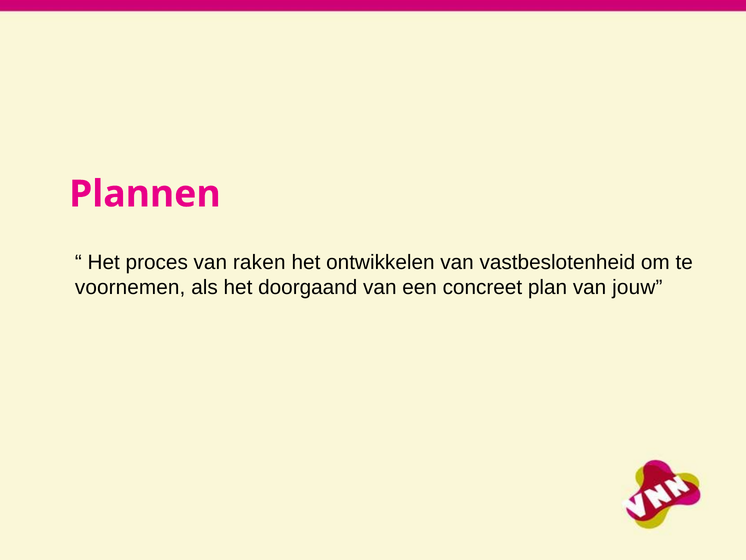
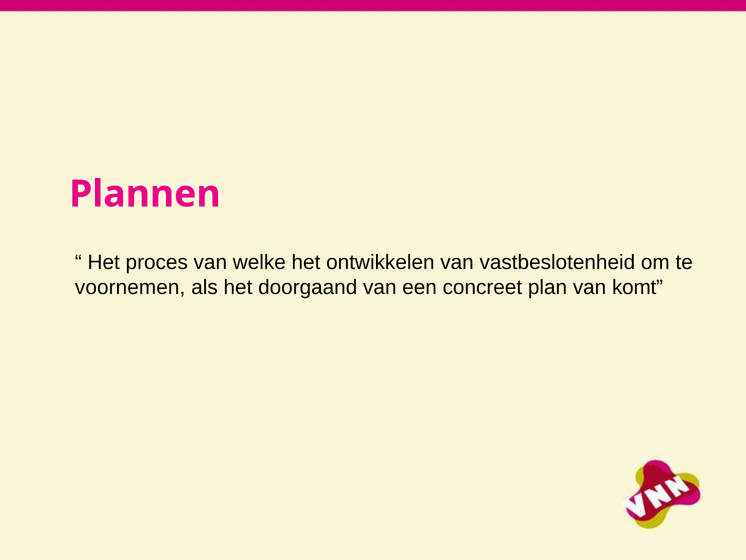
raken: raken -> welke (259, 262)
jouw: jouw -> komt (638, 287)
